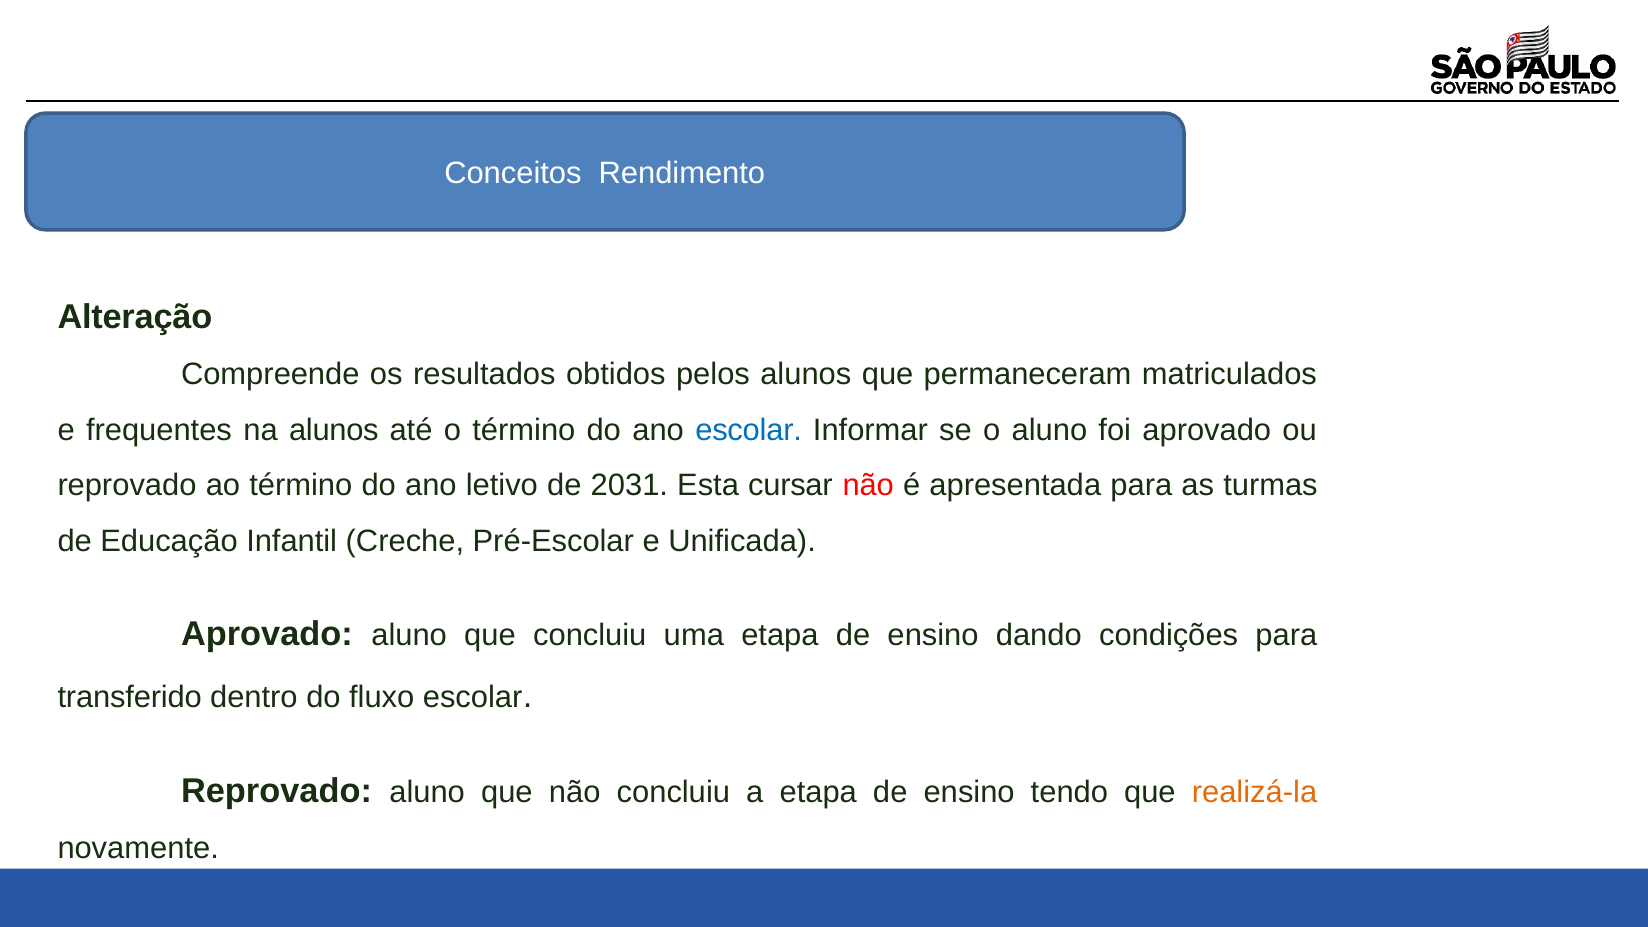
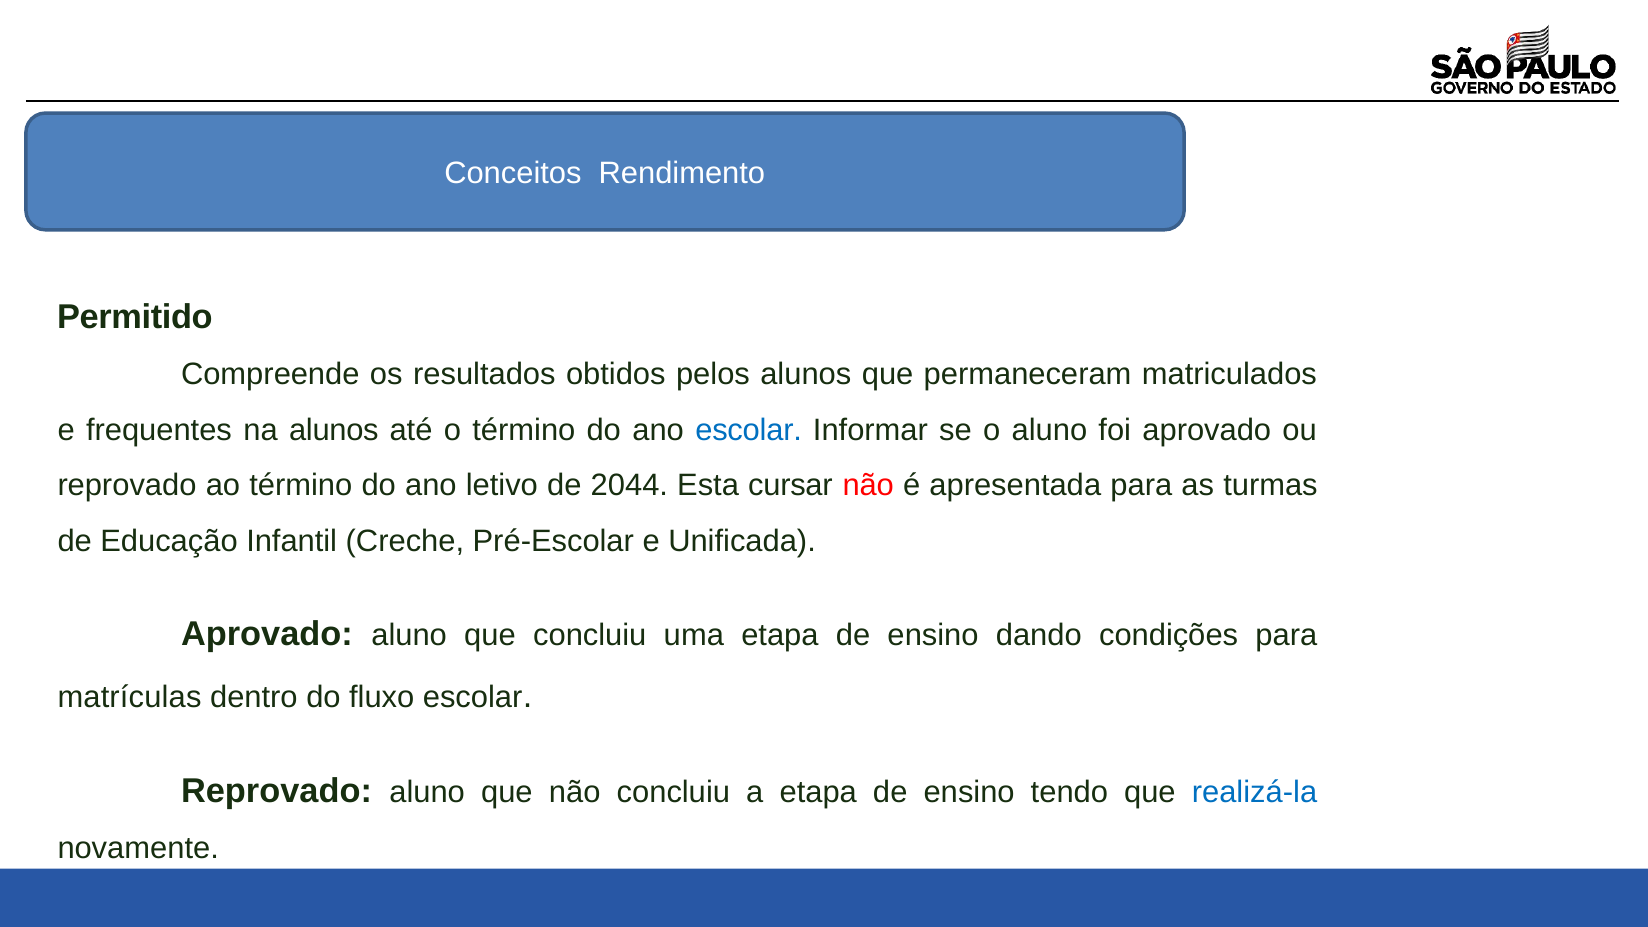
Alteração: Alteração -> Permitido (135, 317)
2031: 2031 -> 2044 (629, 486)
transferido: transferido -> matrículas (129, 697)
realizá-la colour: orange -> blue (1254, 792)
